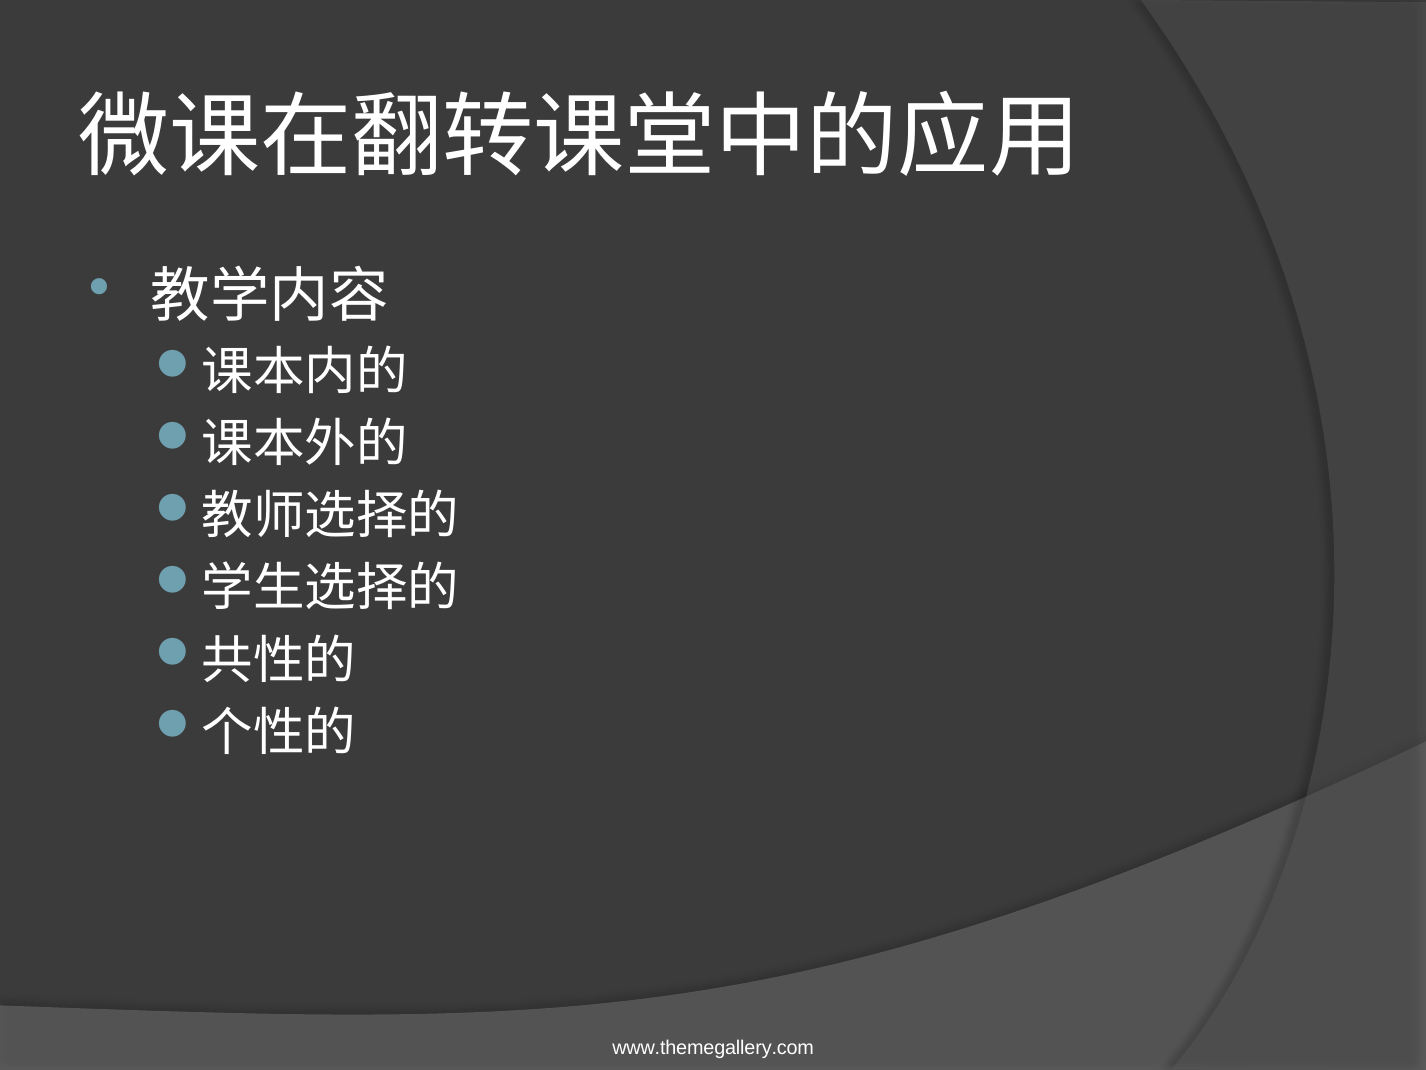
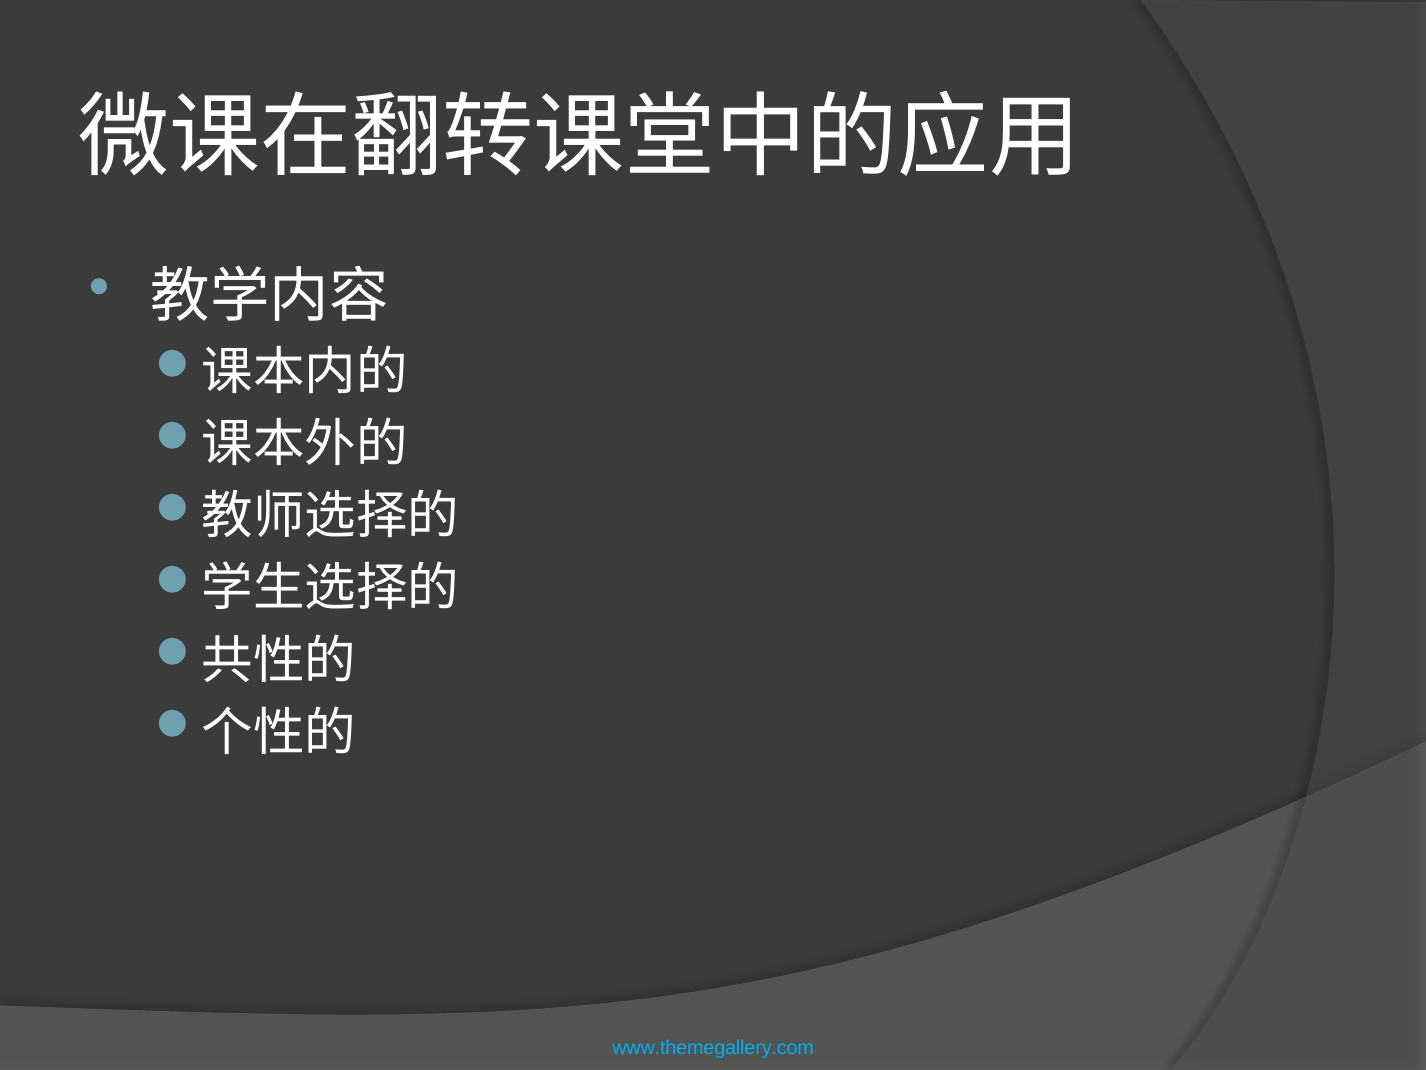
www.themegallery.com colour: white -> light blue (713, 1048)
